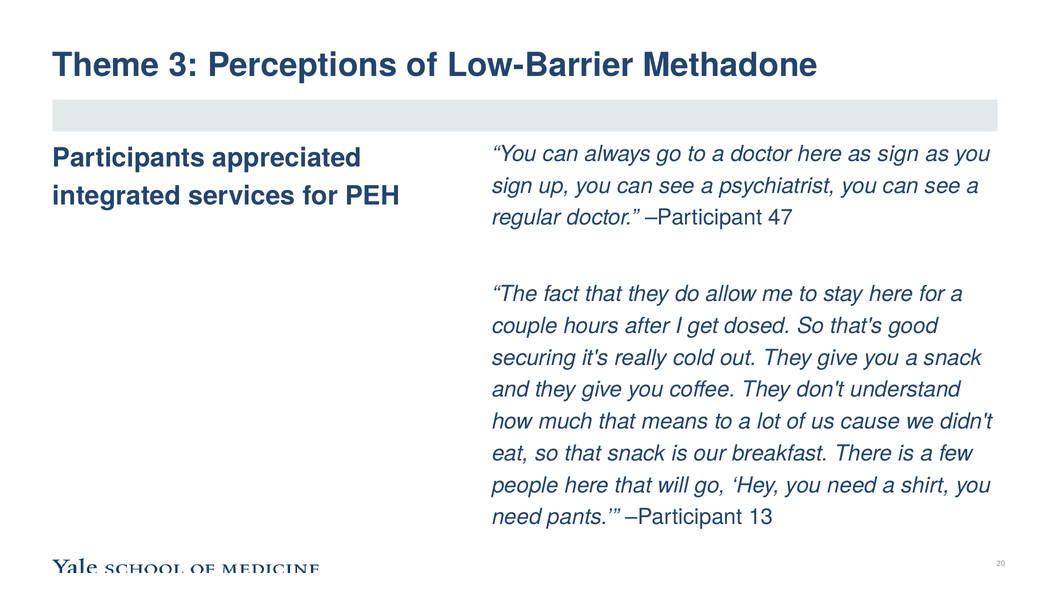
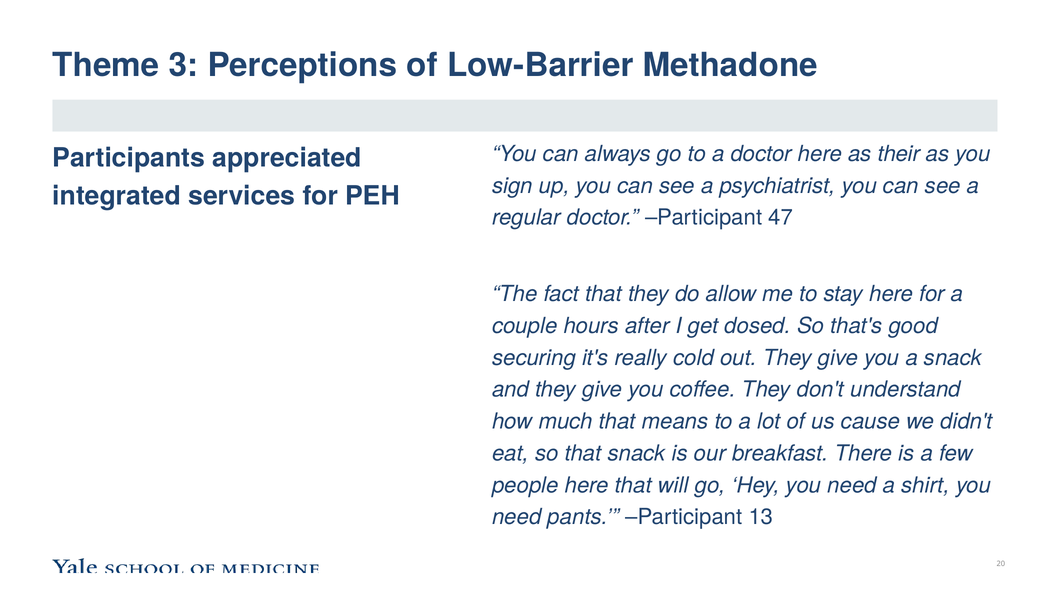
as sign: sign -> their (899, 154)
